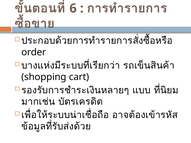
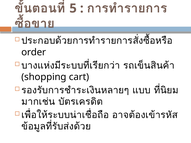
6: 6 -> 5 (73, 8)
